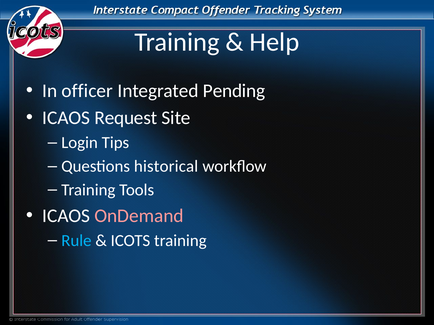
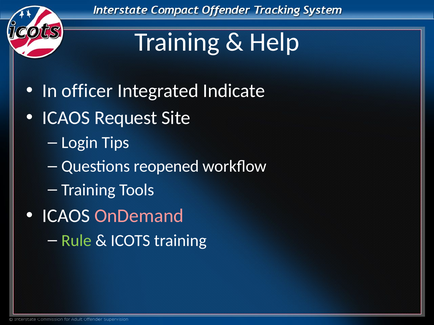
Pending: Pending -> Indicate (234, 91)
historical: historical -> reopened (166, 167)
Rule colour: light blue -> light green (76, 241)
